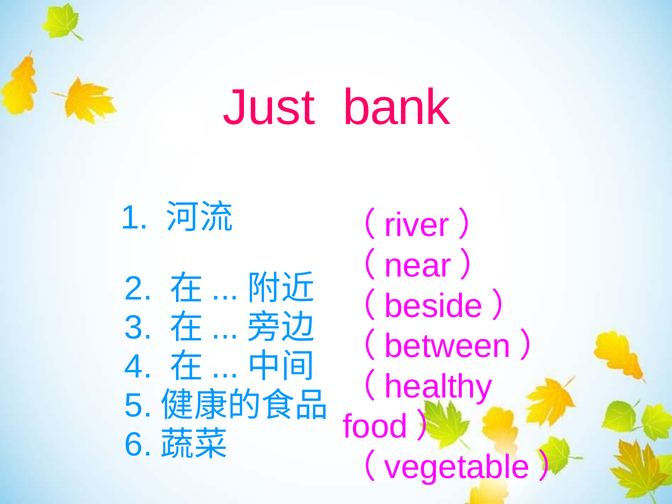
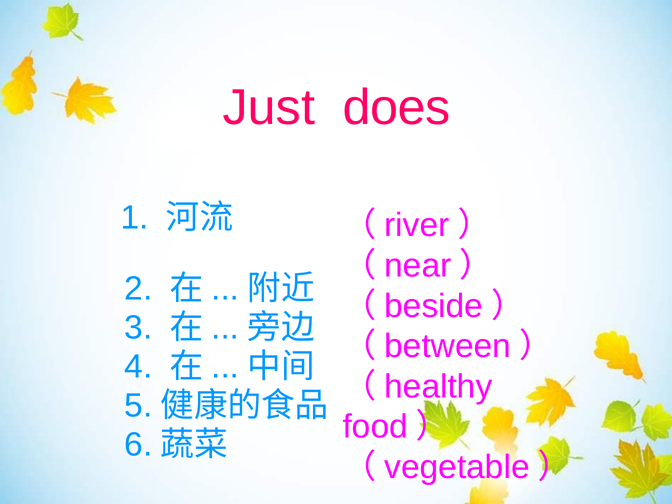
bank: bank -> does (396, 108)
